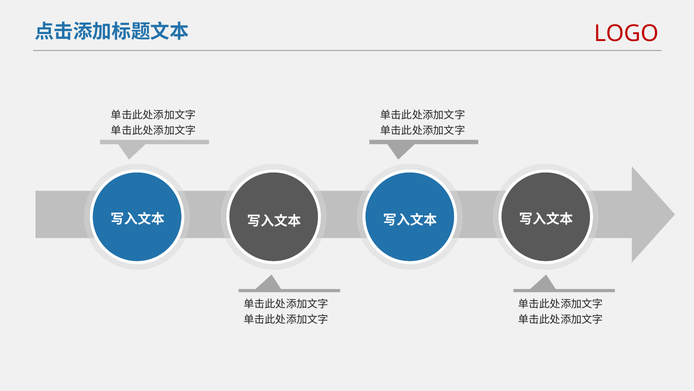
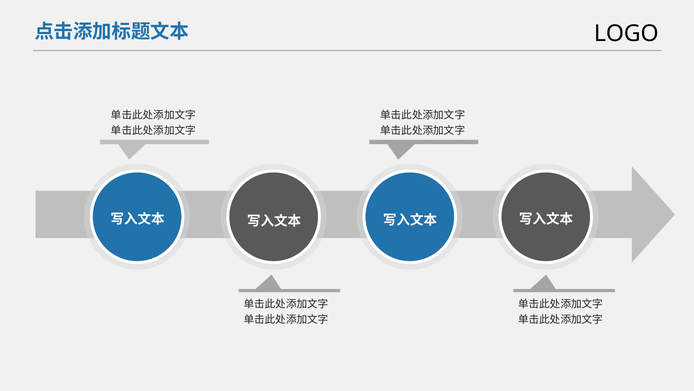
LOGO colour: red -> black (626, 34)
